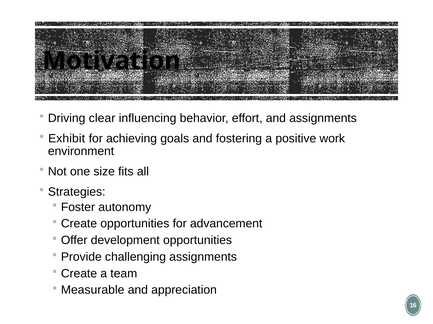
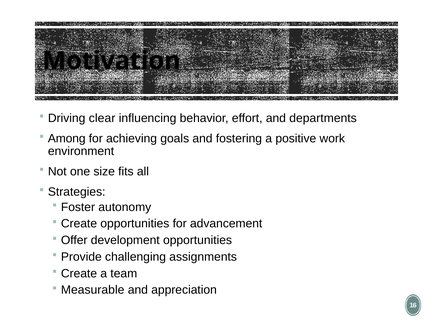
and assignments: assignments -> departments (323, 118)
Exhibit: Exhibit -> Among (67, 139)
